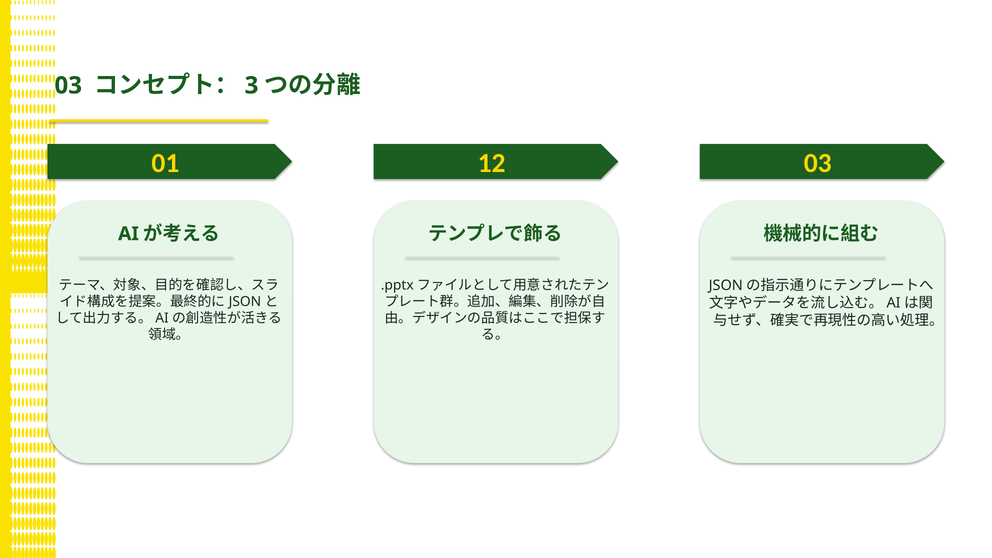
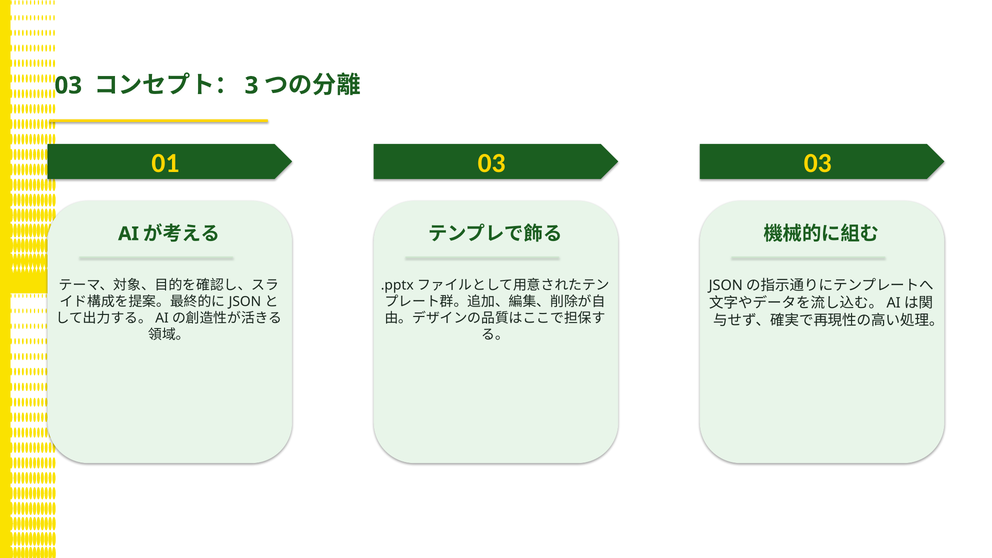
01 12: 12 -> 03 (492, 163)
